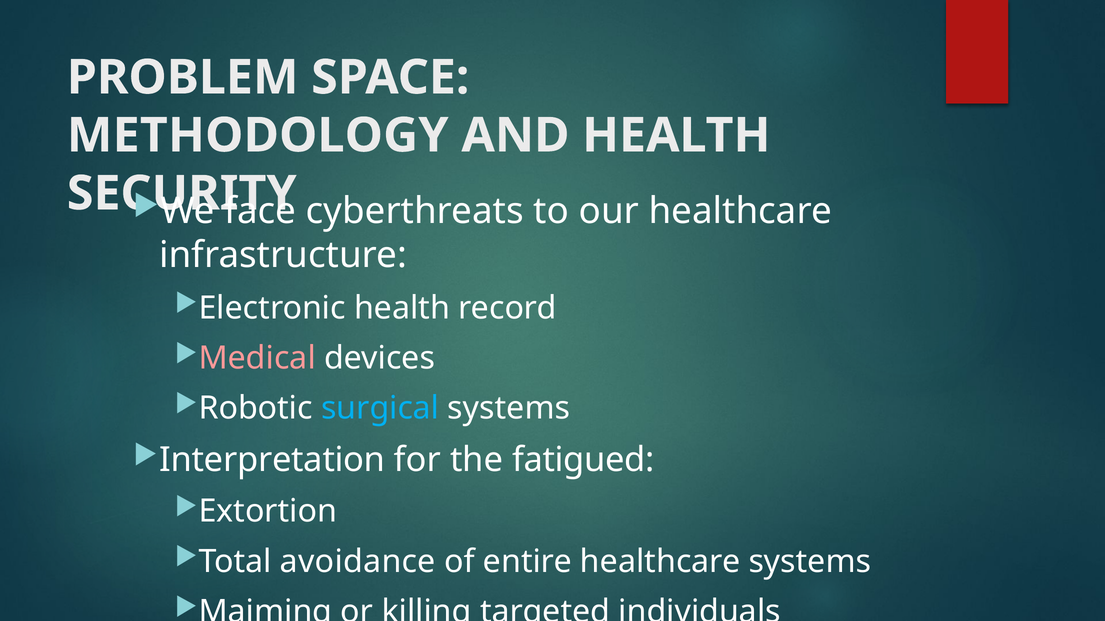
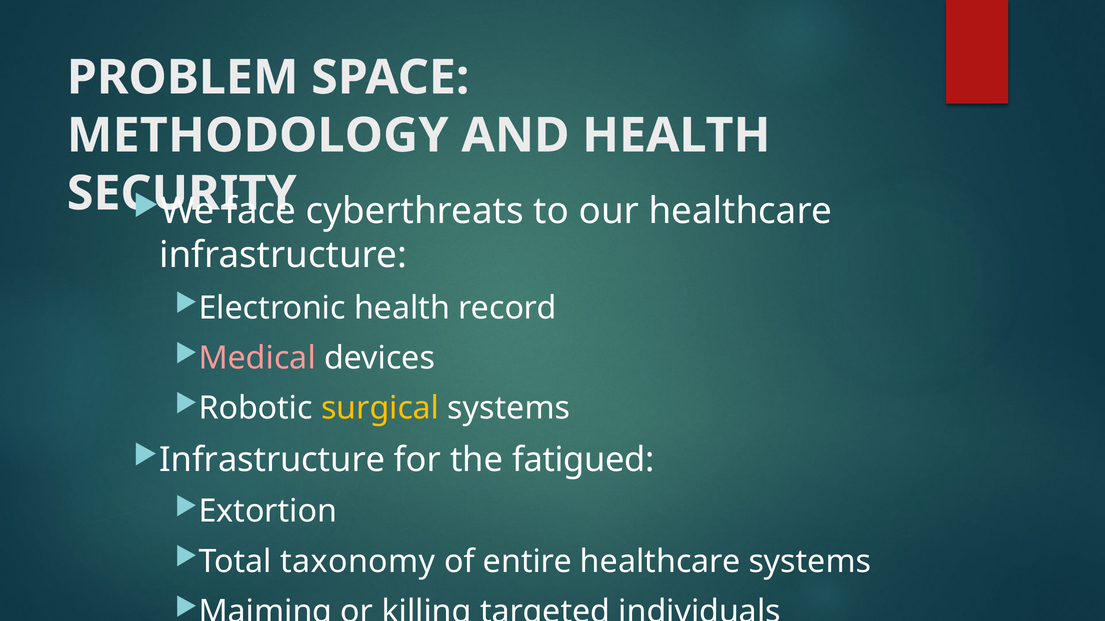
surgical colour: light blue -> yellow (380, 409)
Interpretation: Interpretation -> Infrastructure (272, 460)
avoidance: avoidance -> taxonomy (358, 562)
